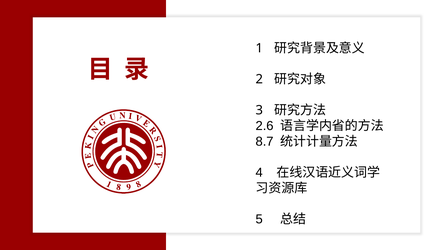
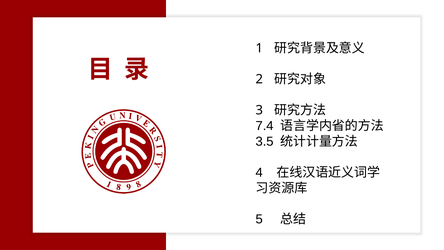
2.6: 2.6 -> 7.4 (265, 126)
8.7: 8.7 -> 3.5 (265, 141)
